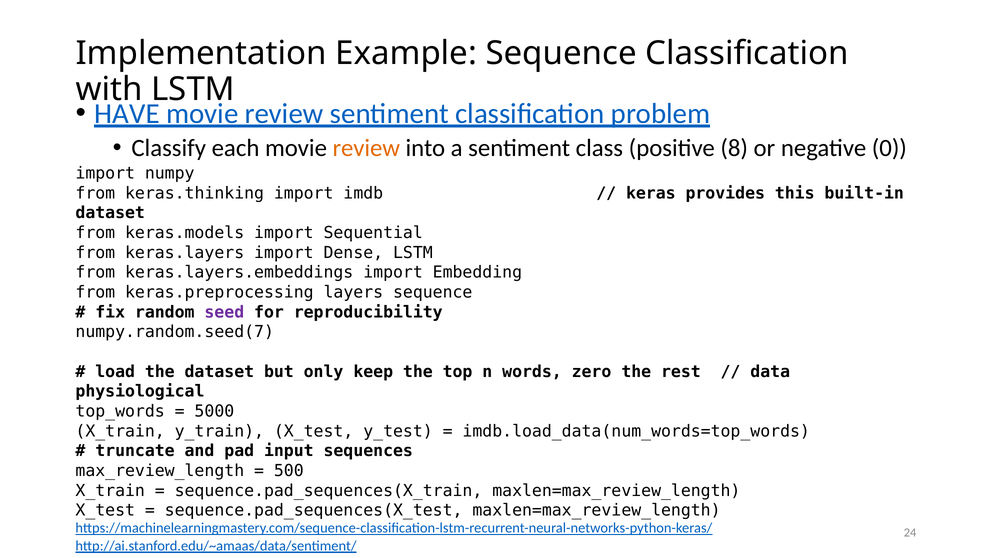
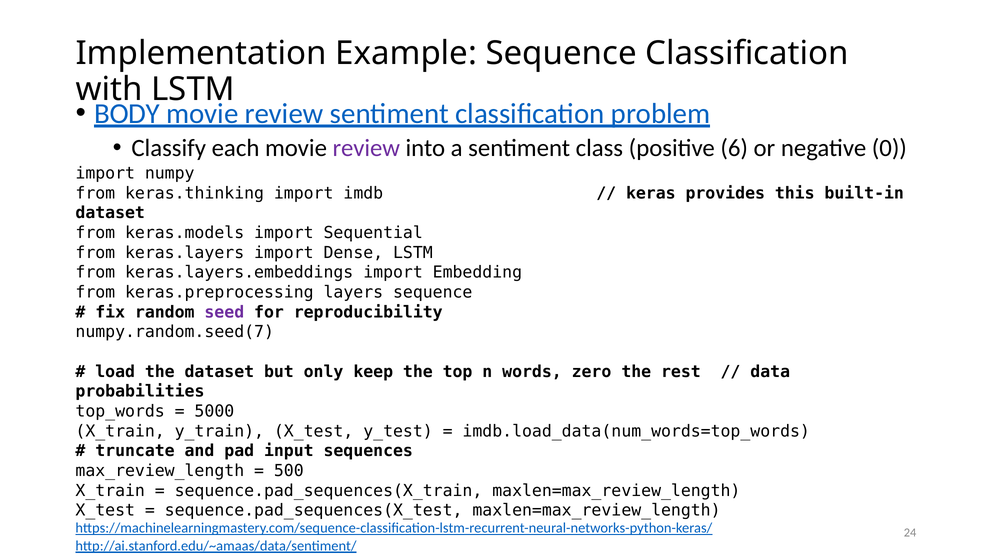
HAVE: HAVE -> BODY (127, 114)
review colour: orange -> purple (366, 148)
8: 8 -> 6 (734, 148)
physiological: physiological -> probabilities (140, 391)
